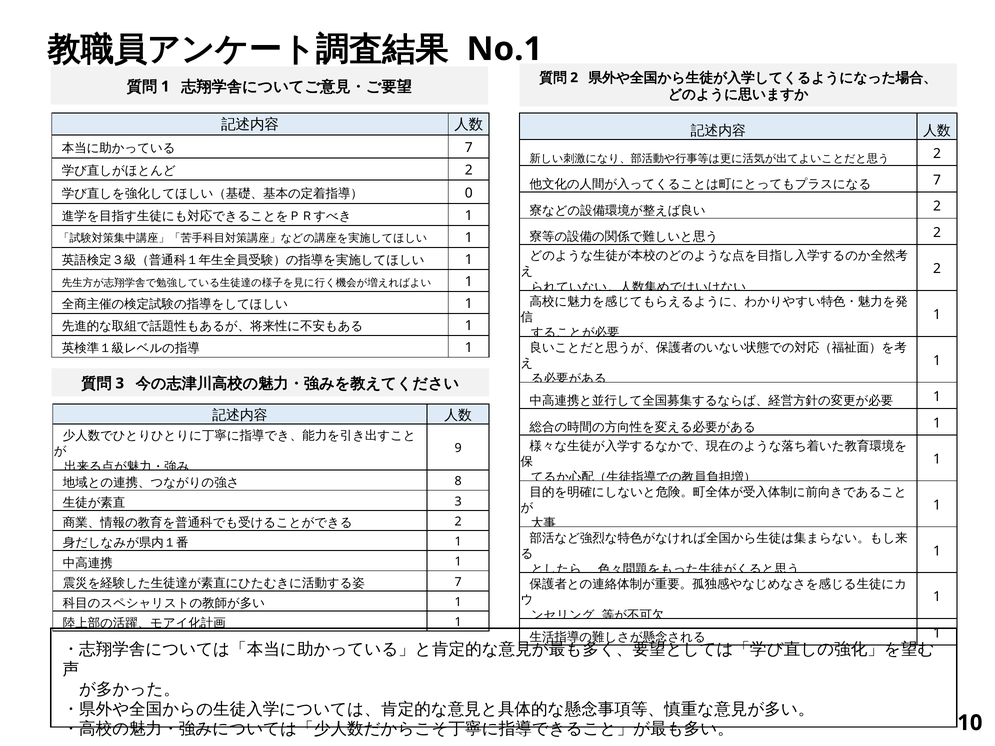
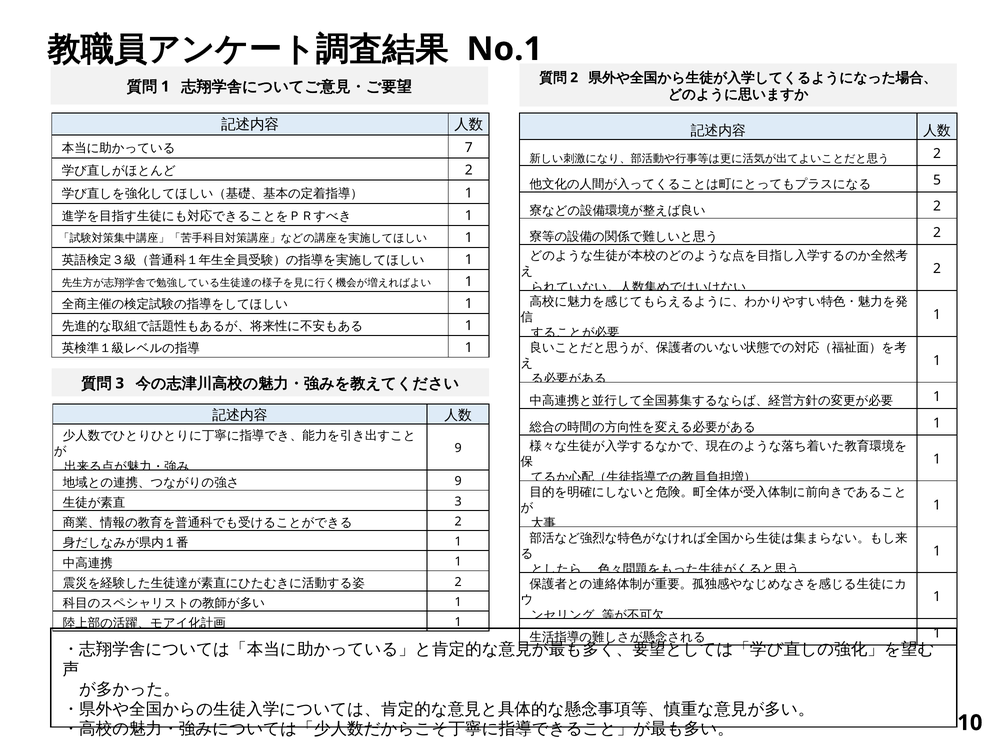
7: 7 -> 5 (937, 180)
0: 0 -> 1 (469, 193)
8: 8 -> 9 (458, 482)
7: 7 -> 2 (458, 582)
